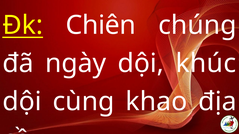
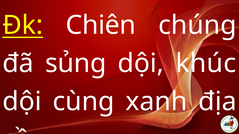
ngày: ngày -> sủng (76, 64)
khao: khao -> xanh (156, 102)
